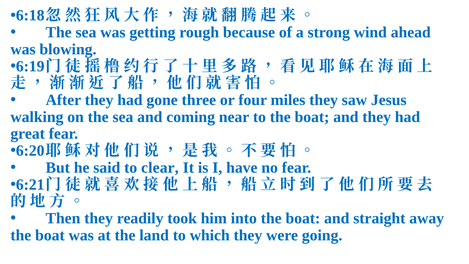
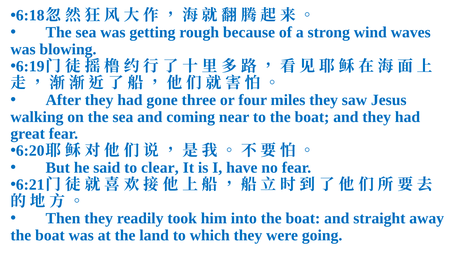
ahead: ahead -> waves (411, 32)
